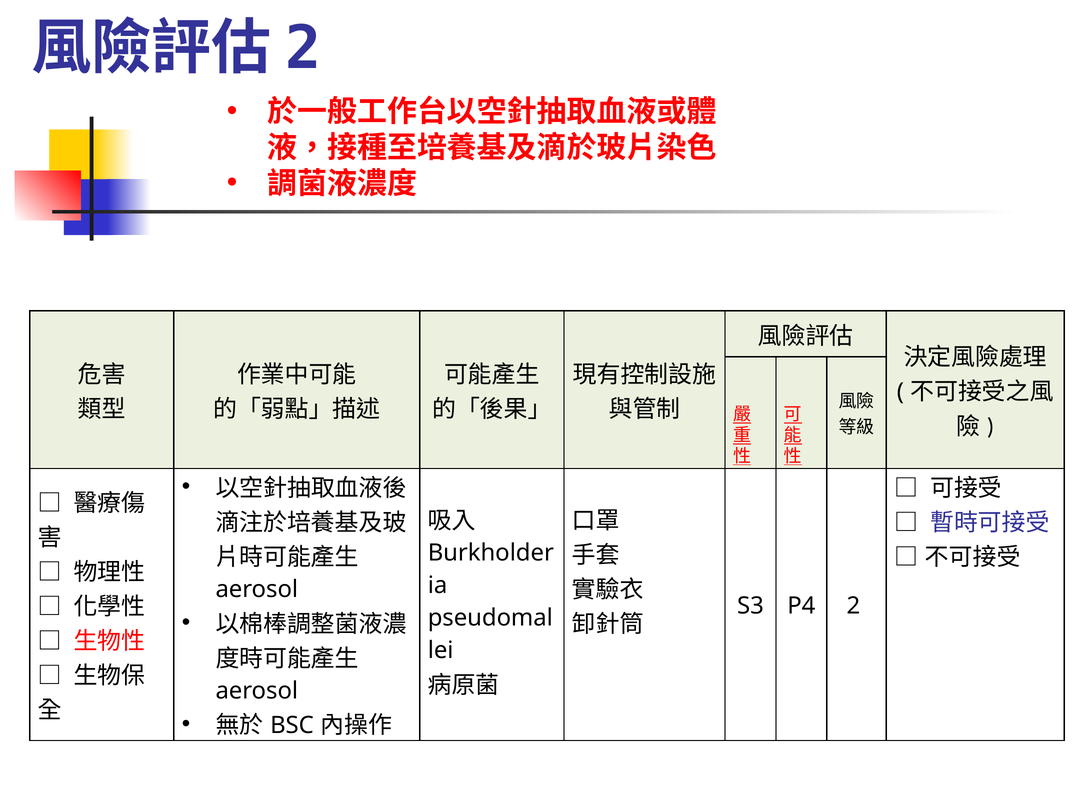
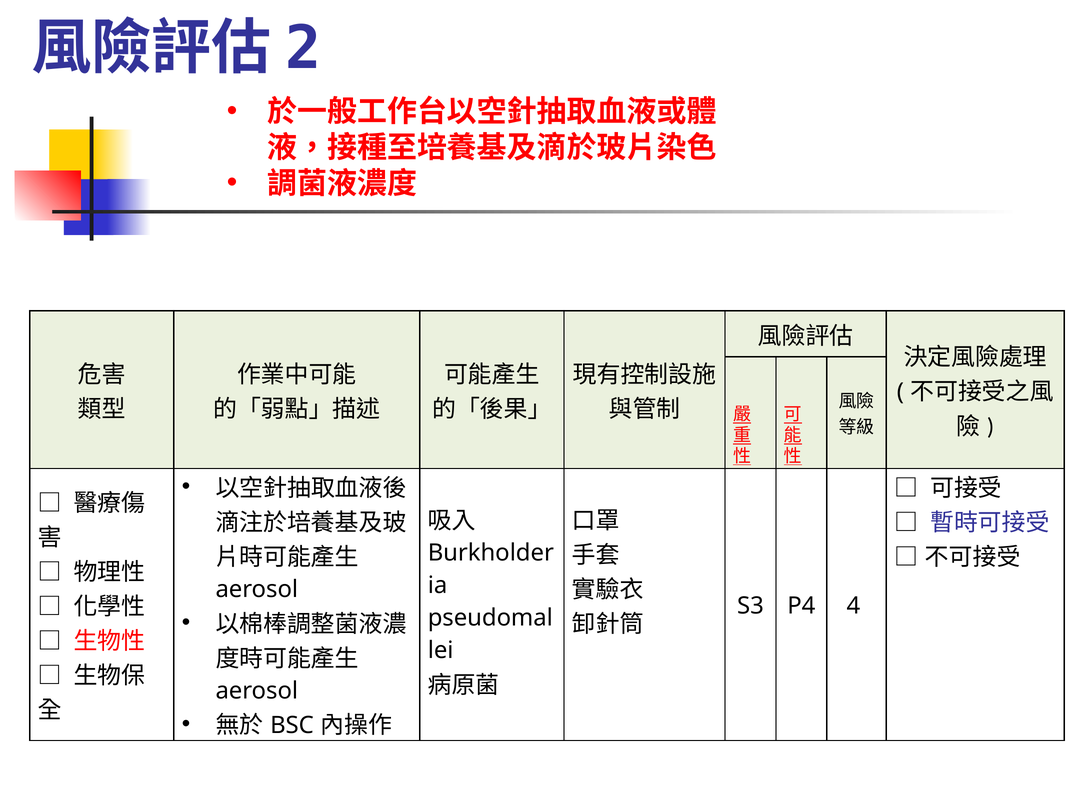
P4 2: 2 -> 4 (853, 606)
